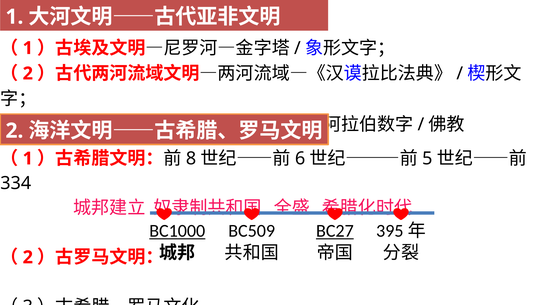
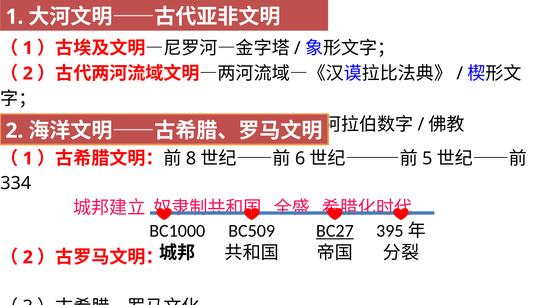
BC1000 underline: present -> none (177, 231)
